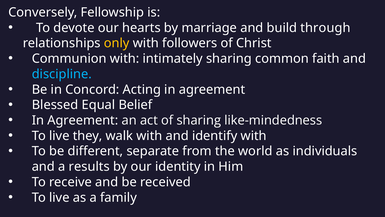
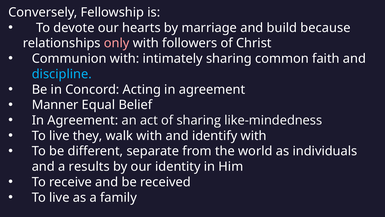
through: through -> because (325, 28)
only colour: yellow -> pink (117, 43)
Blessed: Blessed -> Manner (55, 105)
